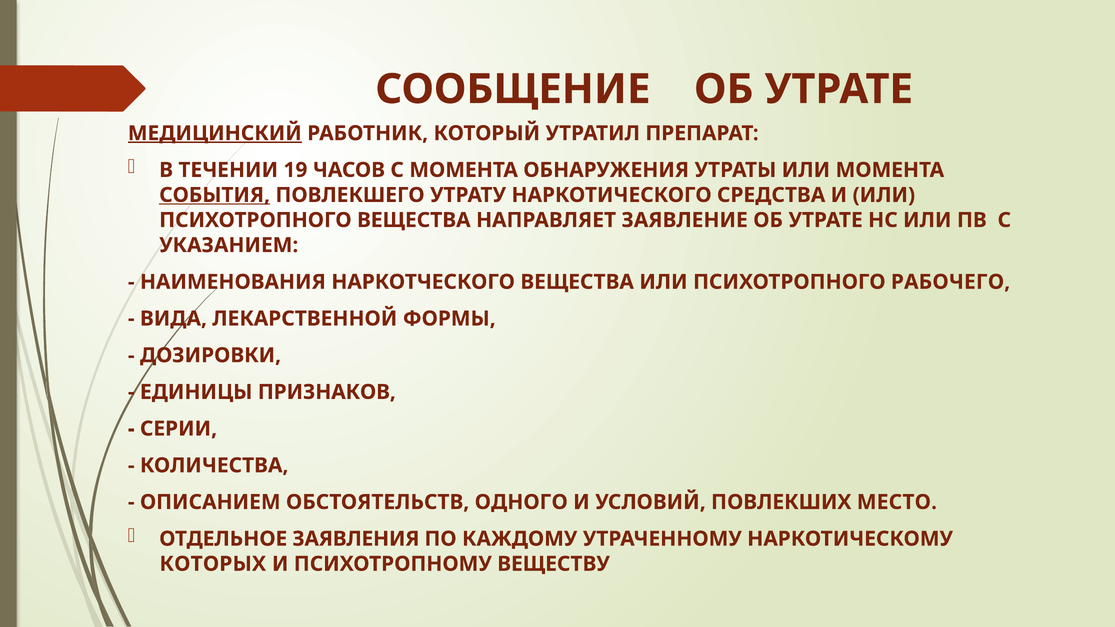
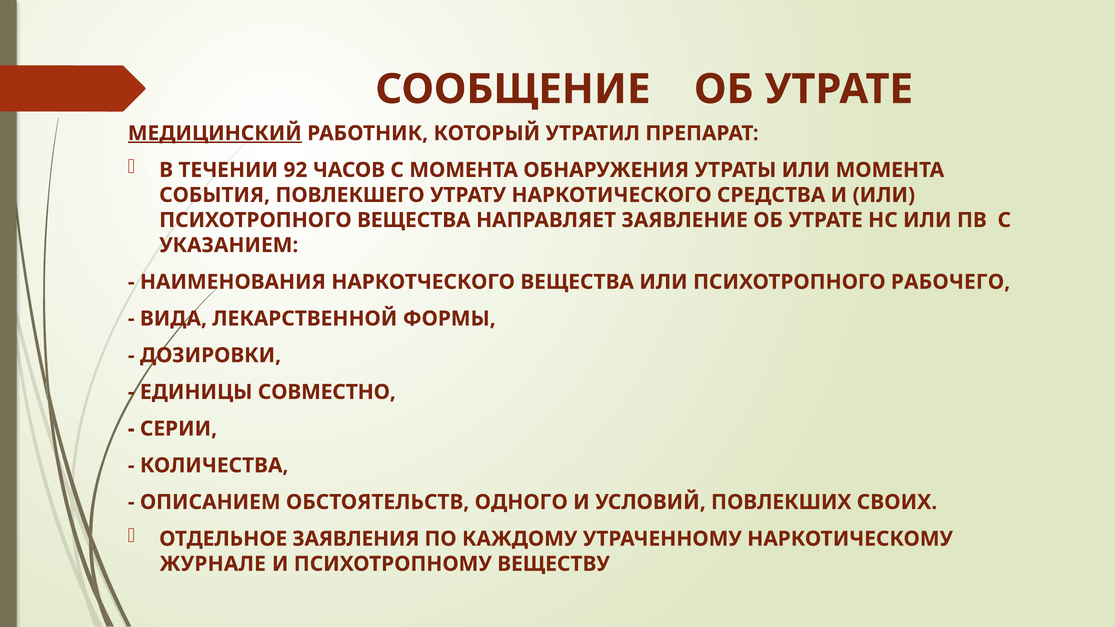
19: 19 -> 92 (295, 170)
СОБЫТИЯ underline: present -> none (215, 195)
ПРИЗНАКОВ: ПРИЗНАКОВ -> СОВМЕСТНО (327, 392)
МЕСТО: МЕСТО -> СВОИХ (897, 502)
КОТОРЫХ: КОТОРЫХ -> ЖУРНАЛЕ (213, 564)
